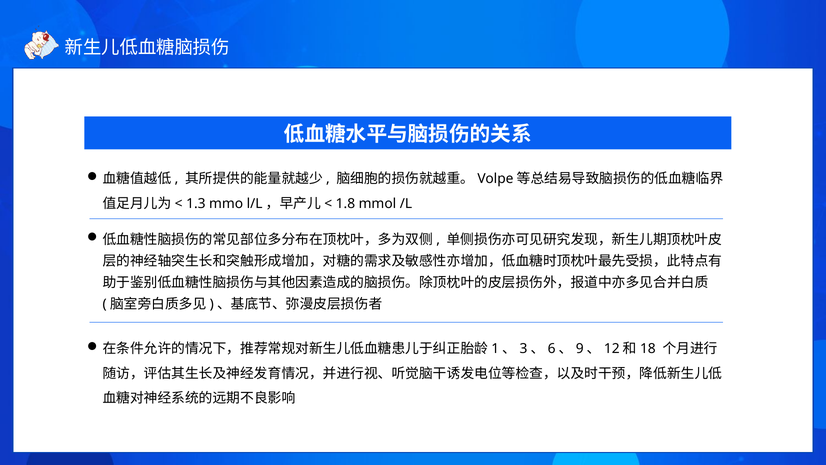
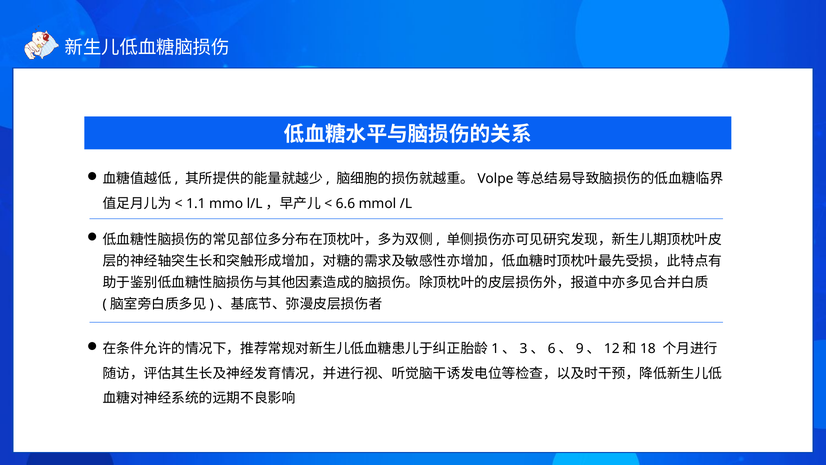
1.3: 1.3 -> 1.1 (196, 203)
1.8: 1.8 -> 6.6 (345, 203)
